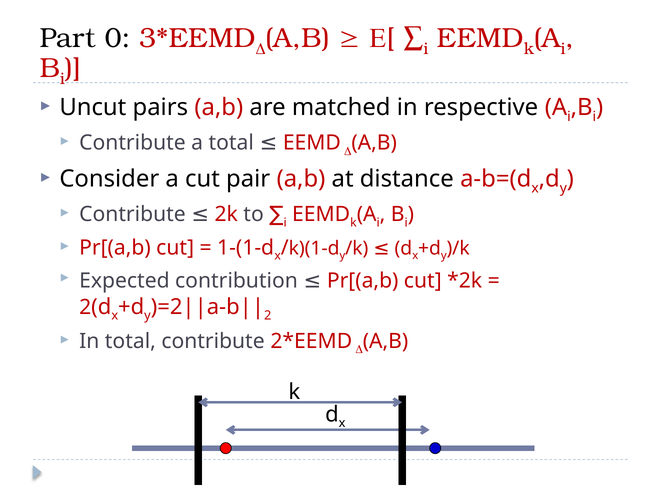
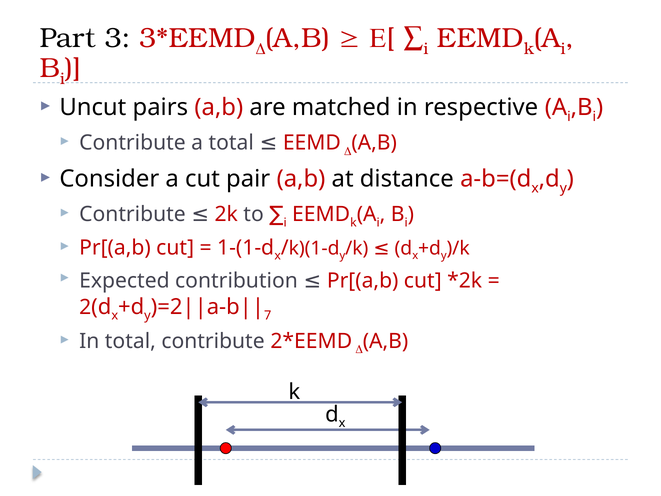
0: 0 -> 3 (118, 38)
2: 2 -> 7 (268, 315)
